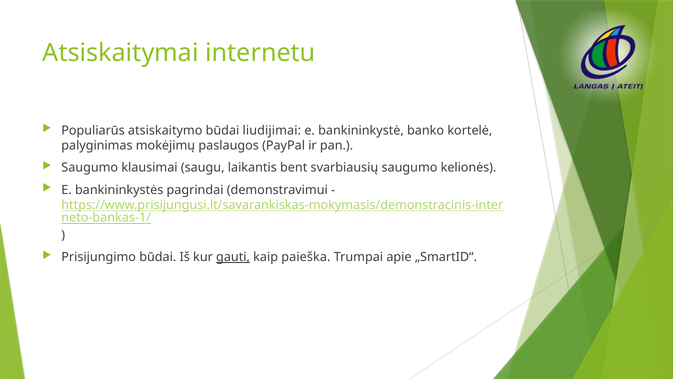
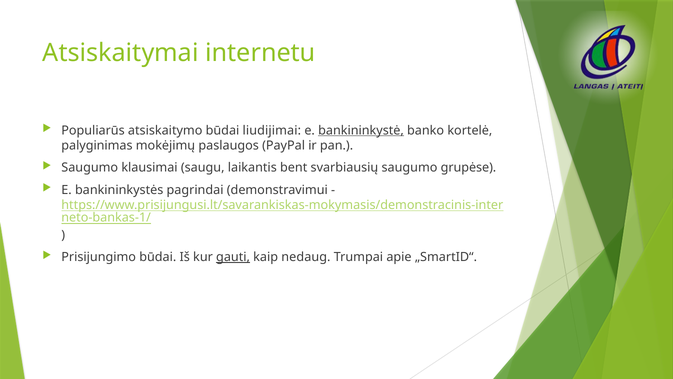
bankininkystė underline: none -> present (361, 130)
kelionės: kelionės -> grupėse (468, 168)
paieška: paieška -> nedaug (306, 257)
